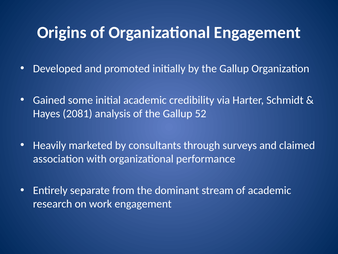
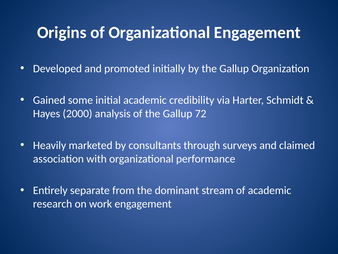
2081: 2081 -> 2000 (77, 113)
52: 52 -> 72 (201, 113)
